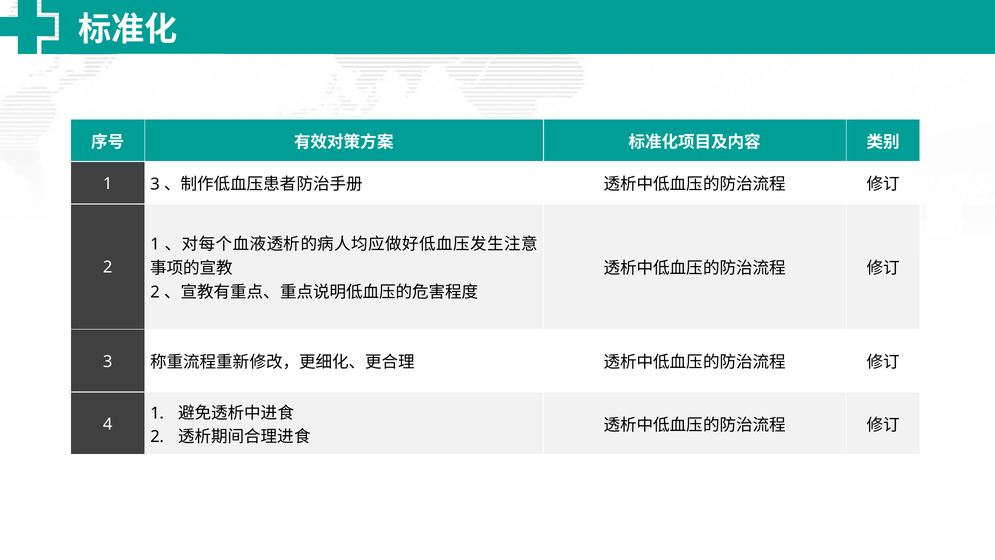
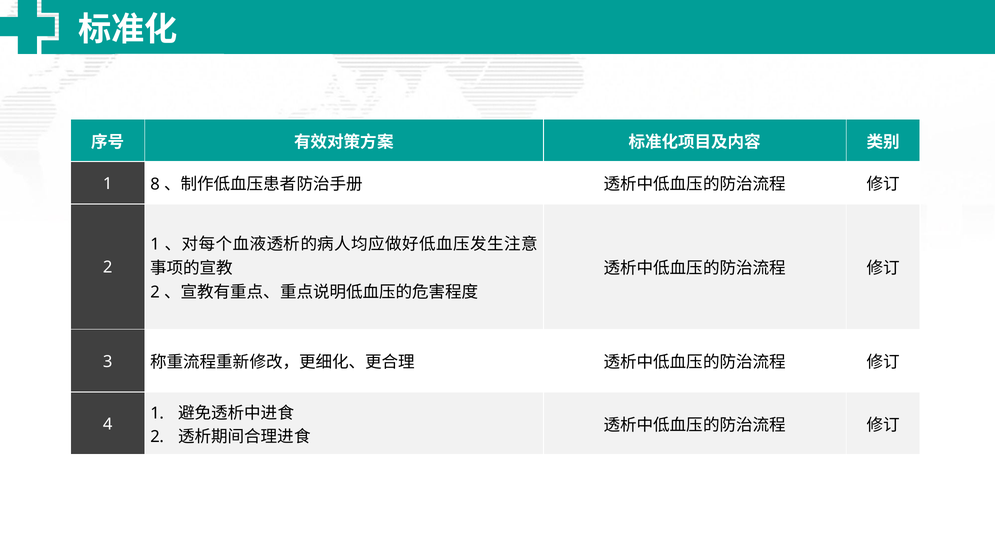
1 3: 3 -> 8 (155, 184)
